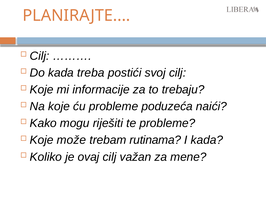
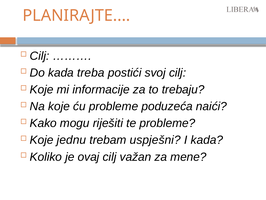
može: može -> jednu (71, 140)
rutinama: rutinama -> uspješni (155, 140)
